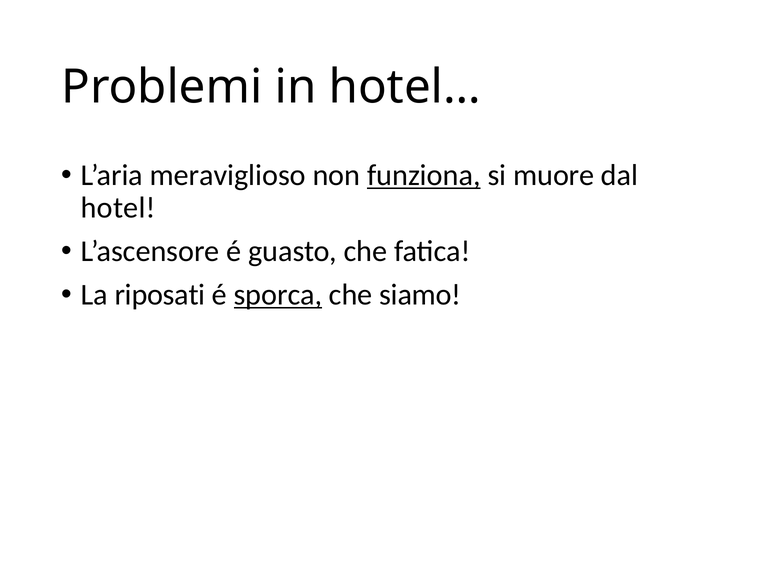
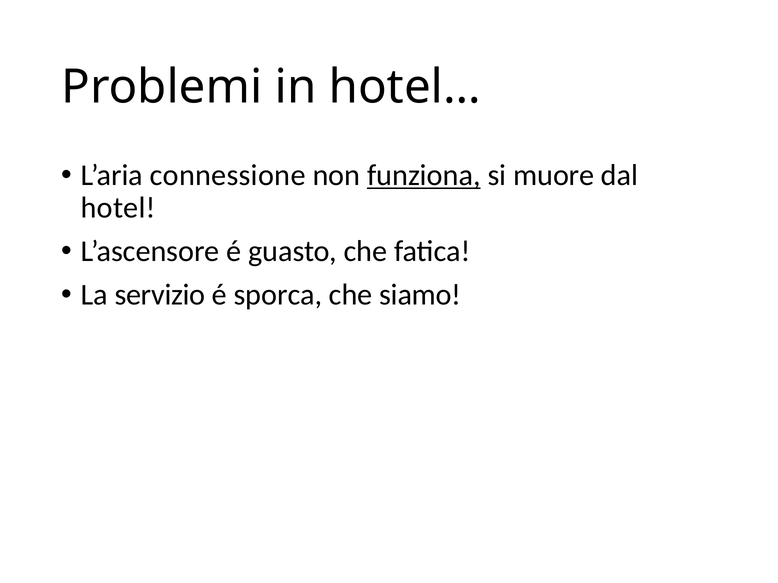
meraviglioso: meraviglioso -> connessione (228, 175)
riposati: riposati -> servizio (160, 295)
sporca underline: present -> none (278, 295)
